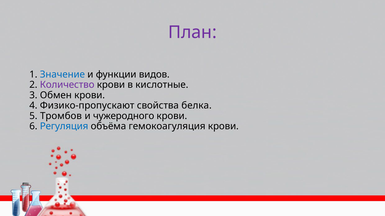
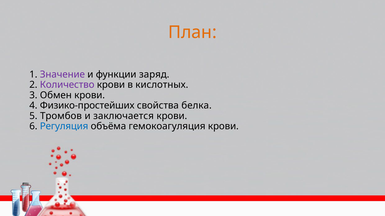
План colour: purple -> orange (192, 32)
Значение colour: blue -> purple (62, 75)
видов: видов -> заряд (154, 75)
кислотные: кислотные -> кислотных (162, 85)
Физико-пропускают: Физико-пропускают -> Физико-простейших (87, 106)
чужеродного: чужеродного -> заключается (124, 116)
